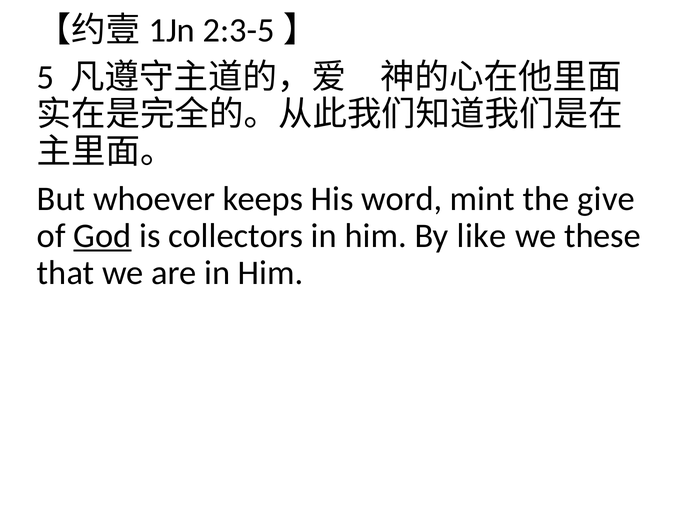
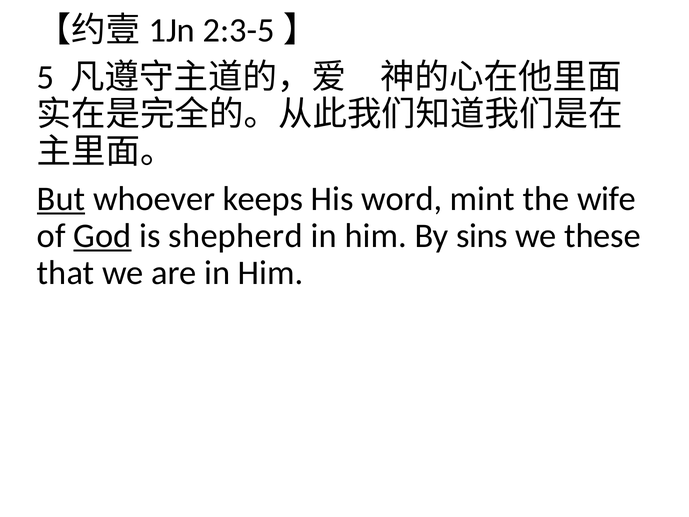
But underline: none -> present (61, 199)
give: give -> wife (607, 199)
collectors: collectors -> shepherd (236, 236)
like: like -> sins (482, 236)
